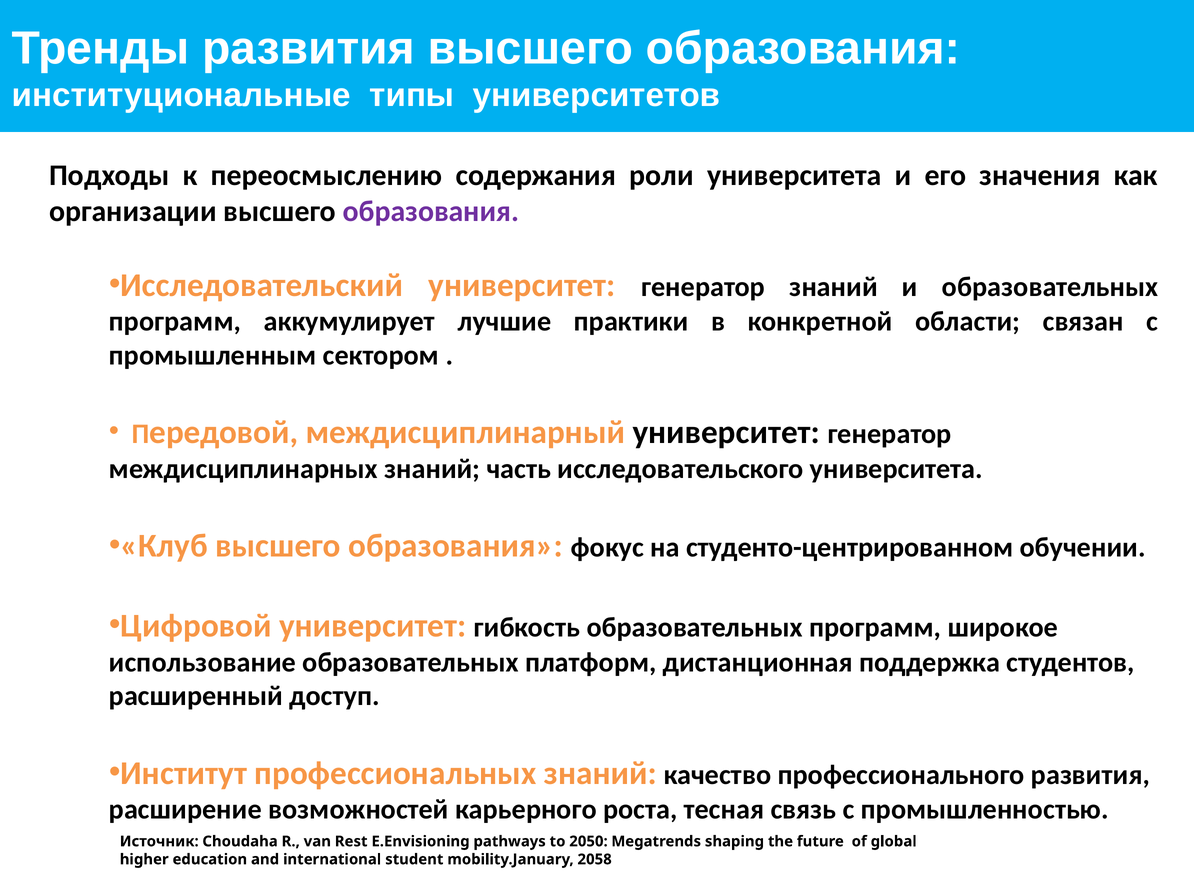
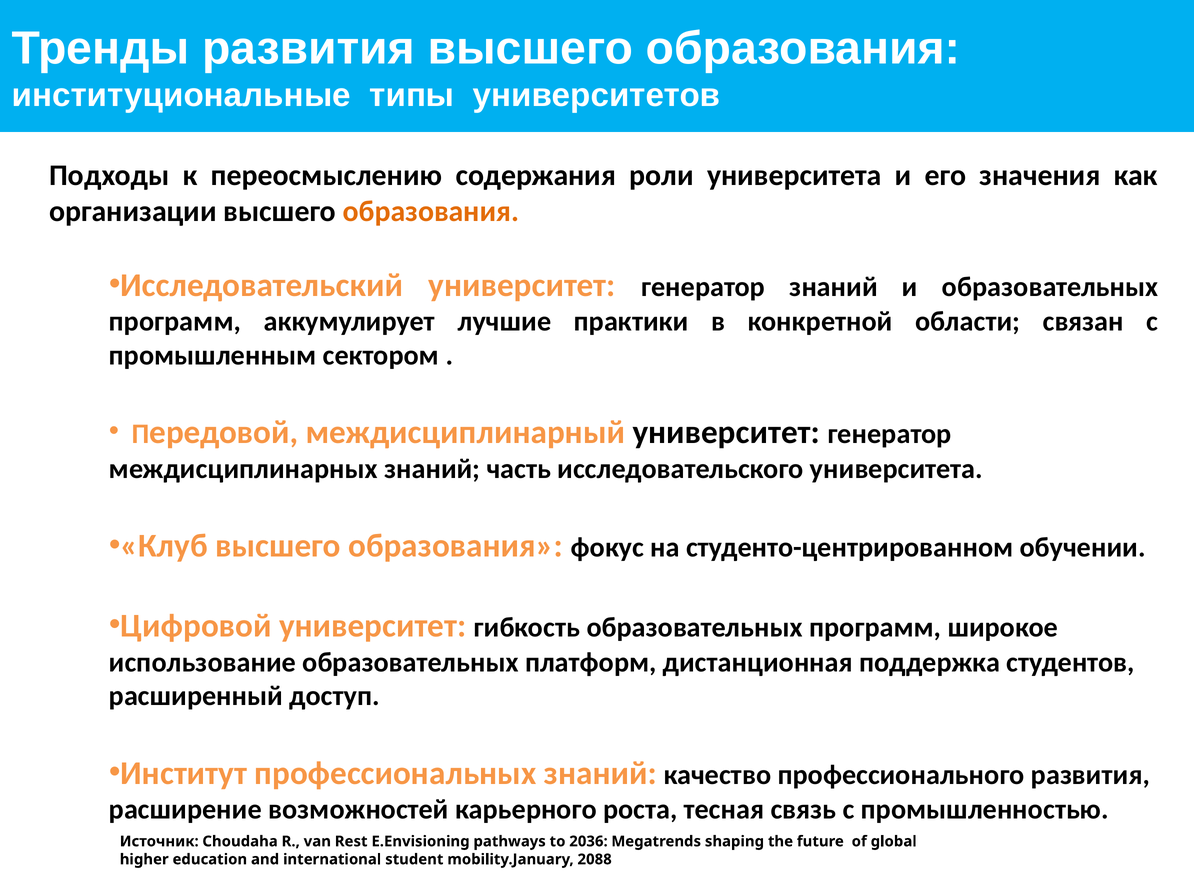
образования colour: purple -> orange (431, 211)
2050: 2050 -> 2036 (588, 841)
2058: 2058 -> 2088 (595, 859)
